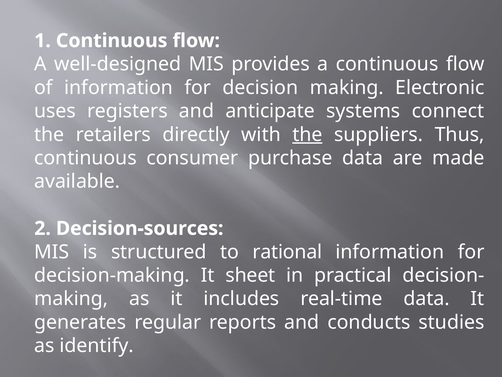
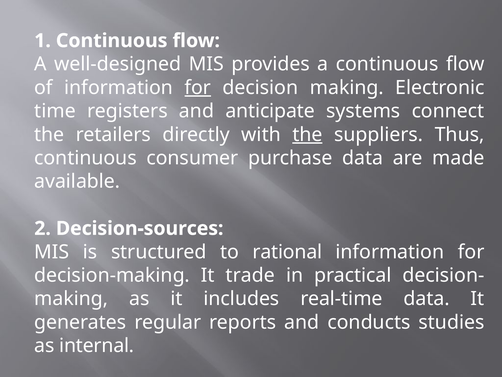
for underline: none -> present (198, 88)
uses: uses -> time (55, 111)
sheet: sheet -> trade (250, 275)
identify: identify -> internal (97, 345)
